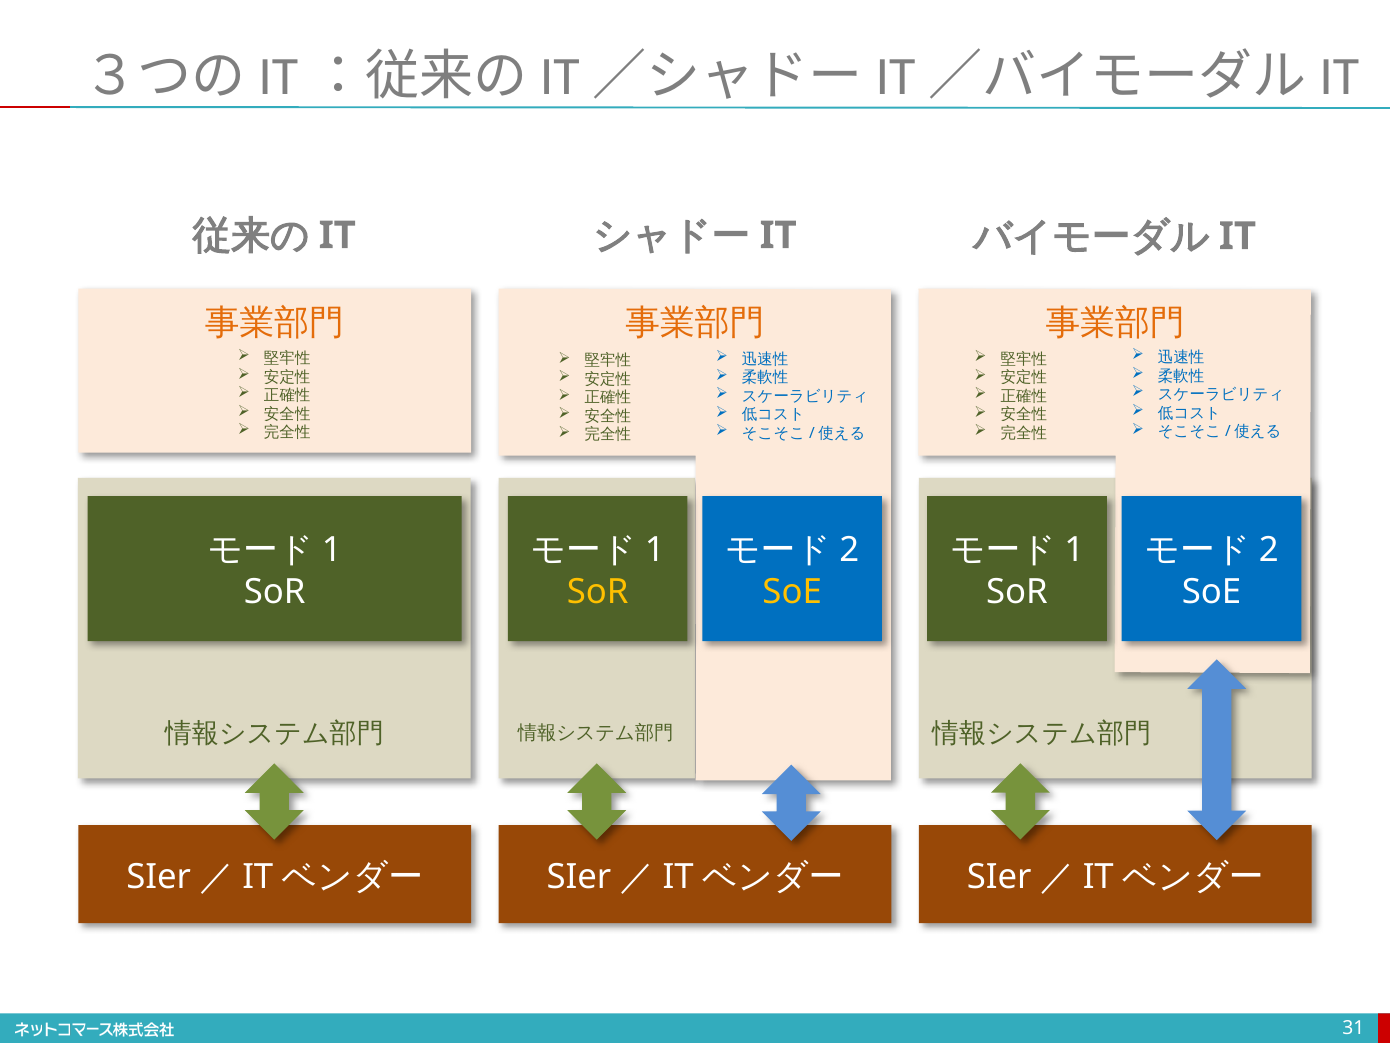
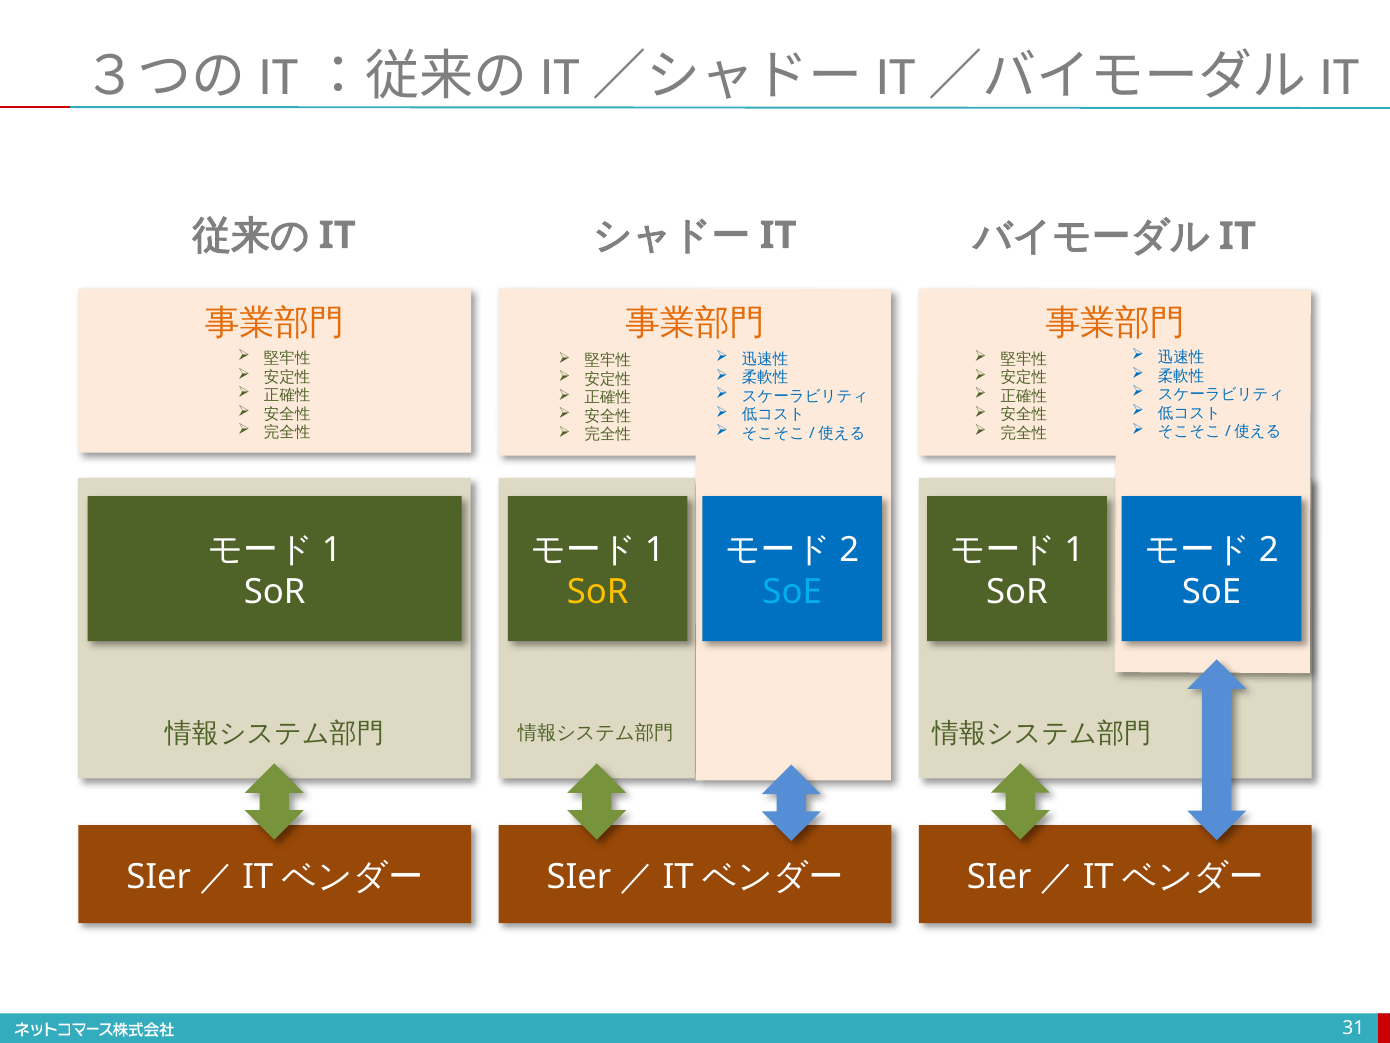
SoE colour: yellow -> light blue (792, 592)
